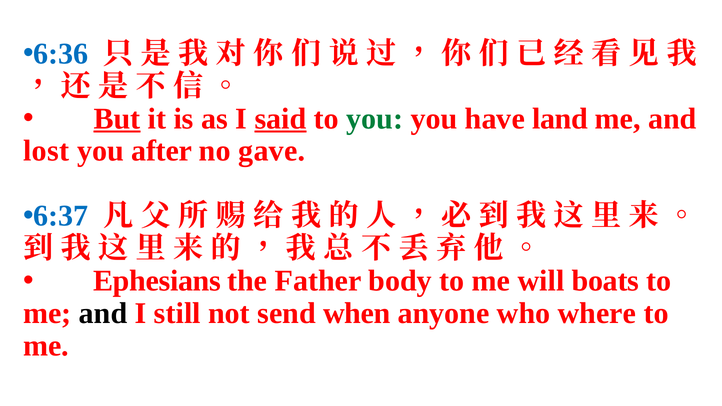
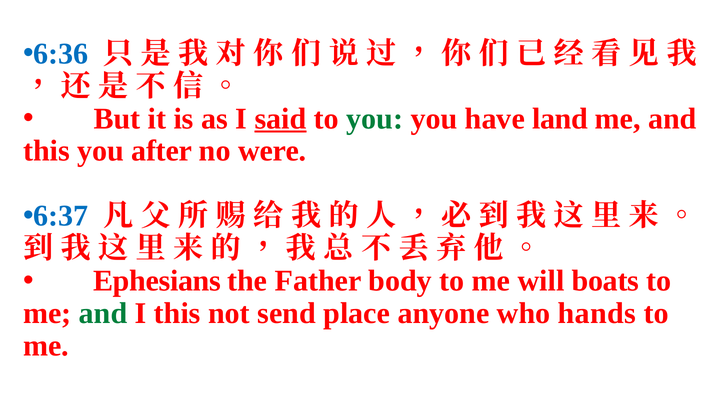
But underline: present -> none (117, 119)
lost: lost -> this (46, 151)
gave: gave -> were (272, 151)
and colour: black -> green (103, 314)
I still: still -> this (177, 314)
when: when -> place (357, 314)
where: where -> hands (597, 314)
